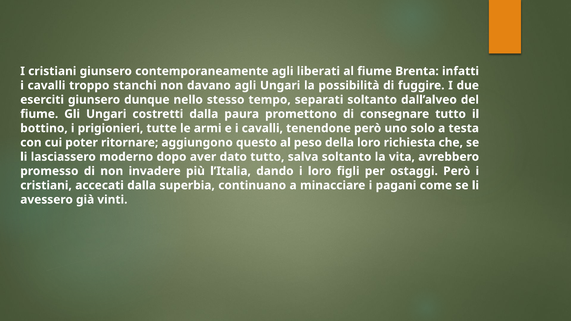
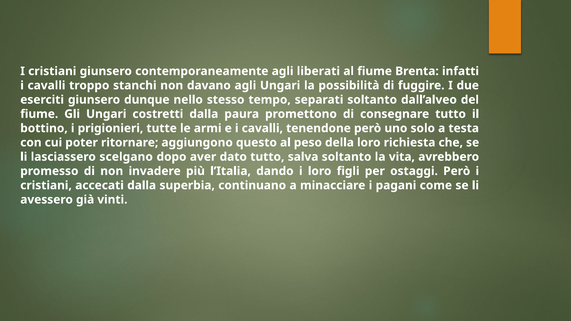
moderno: moderno -> scelgano (126, 157)
